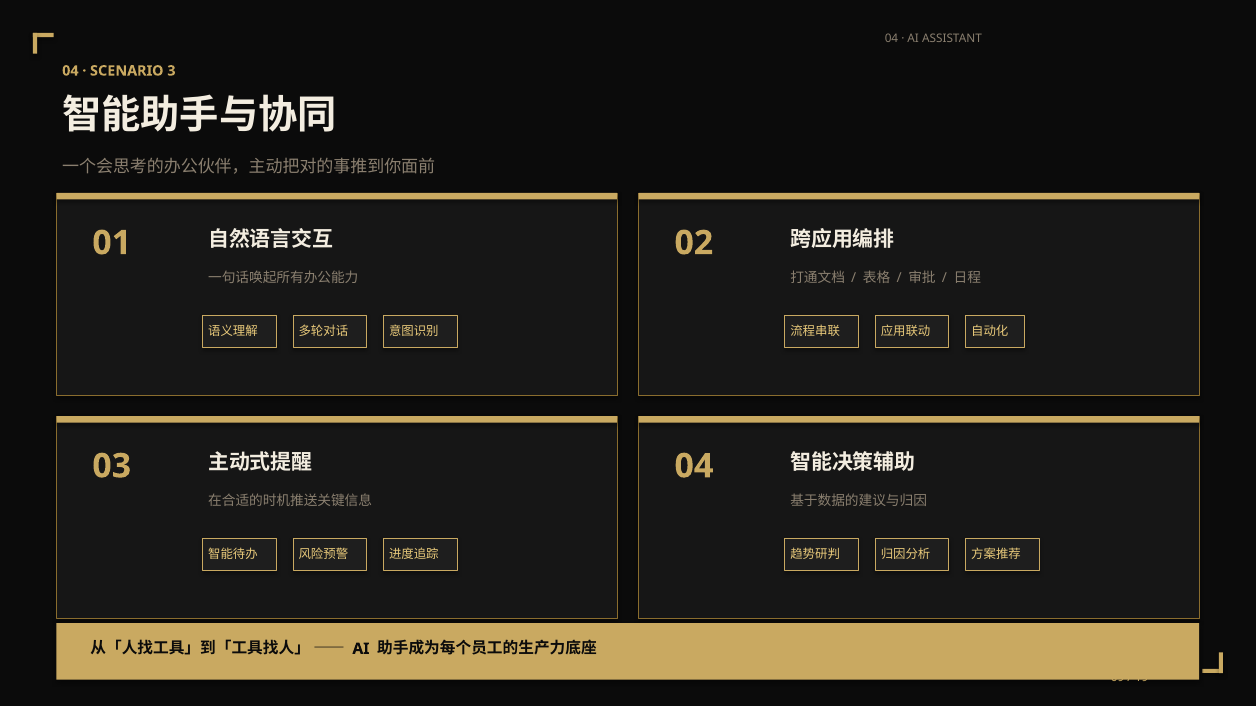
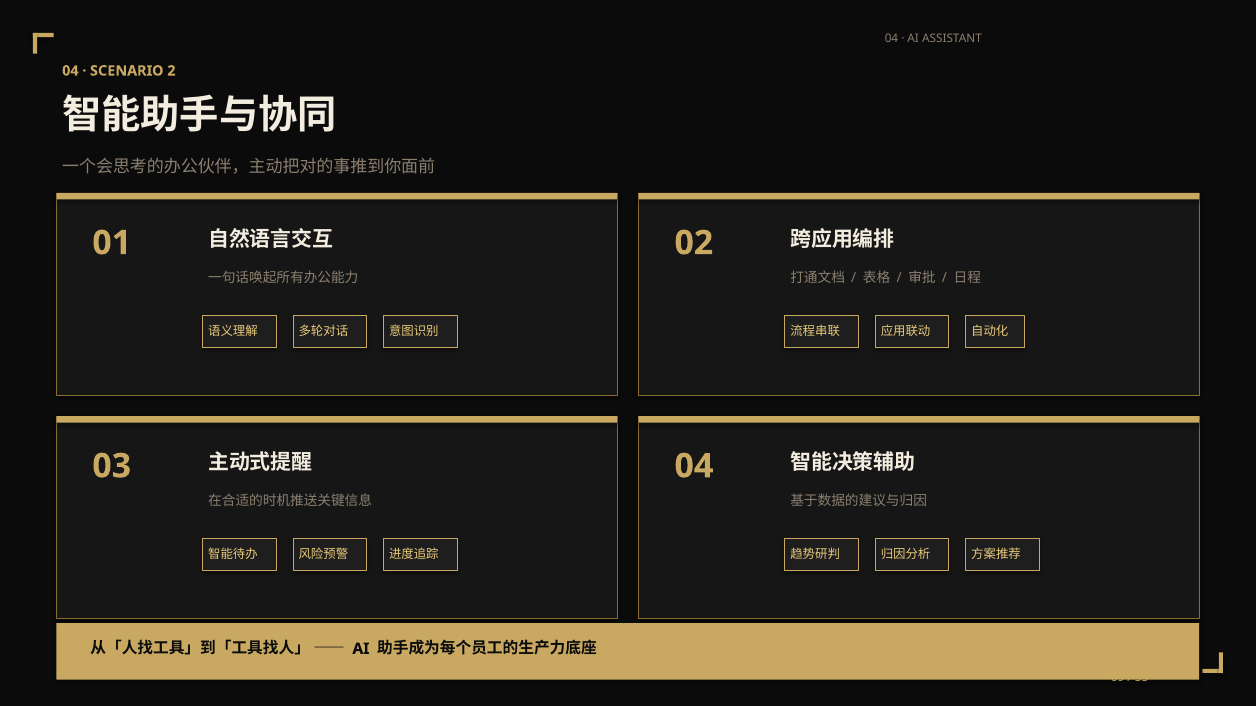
3: 3 -> 2 (171, 71)
19: 19 -> 55 (1142, 678)
